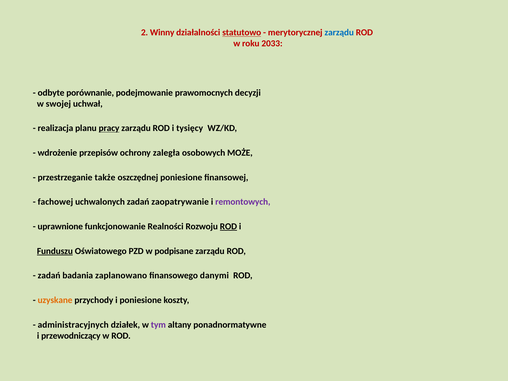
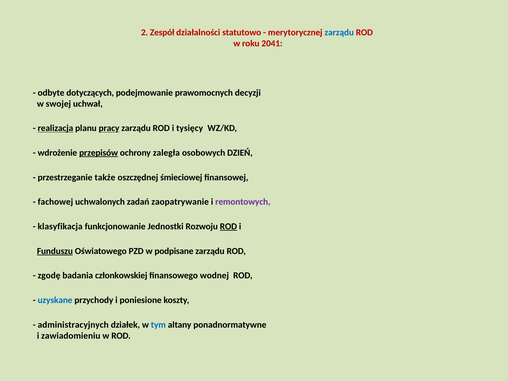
Winny: Winny -> Zespół (162, 33)
statutowo underline: present -> none (242, 33)
2033: 2033 -> 2041 (272, 44)
porównanie: porównanie -> dotyczących (90, 93)
realizacja underline: none -> present (55, 128)
przepisów underline: none -> present (99, 153)
MOŻE: MOŻE -> DZIEŃ (240, 153)
oszczędnej poniesione: poniesione -> śmieciowej (181, 177)
uprawnione: uprawnione -> klasyfikacja (60, 226)
Realności: Realności -> Jednostki (166, 226)
zadań: zadań -> zgodę (49, 276)
zaplanowano: zaplanowano -> członkowskiej (121, 276)
danymi: danymi -> wodnej (214, 276)
uzyskane colour: orange -> blue (55, 300)
tym colour: purple -> blue (158, 325)
przewodniczący: przewodniczący -> zawiadomieniu (71, 336)
